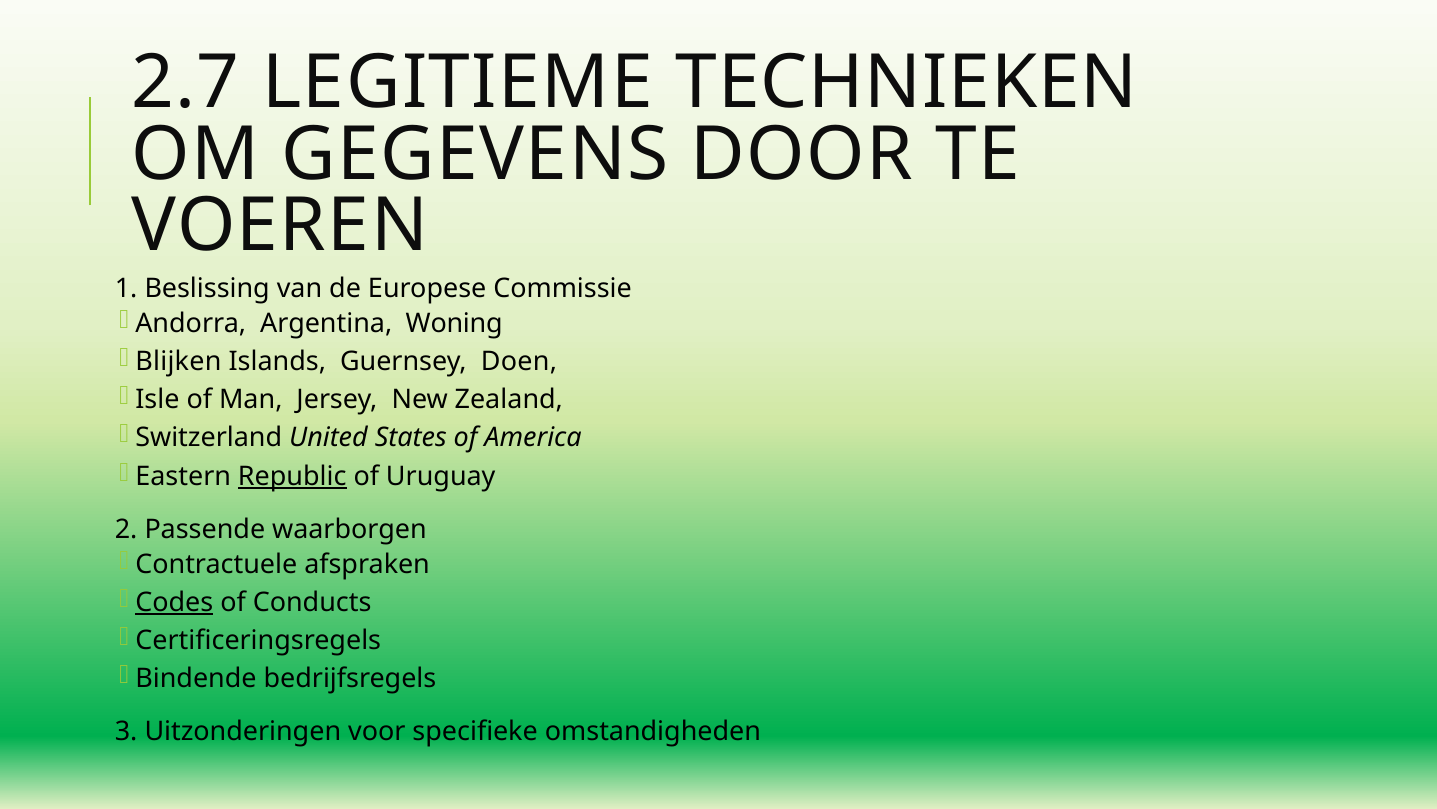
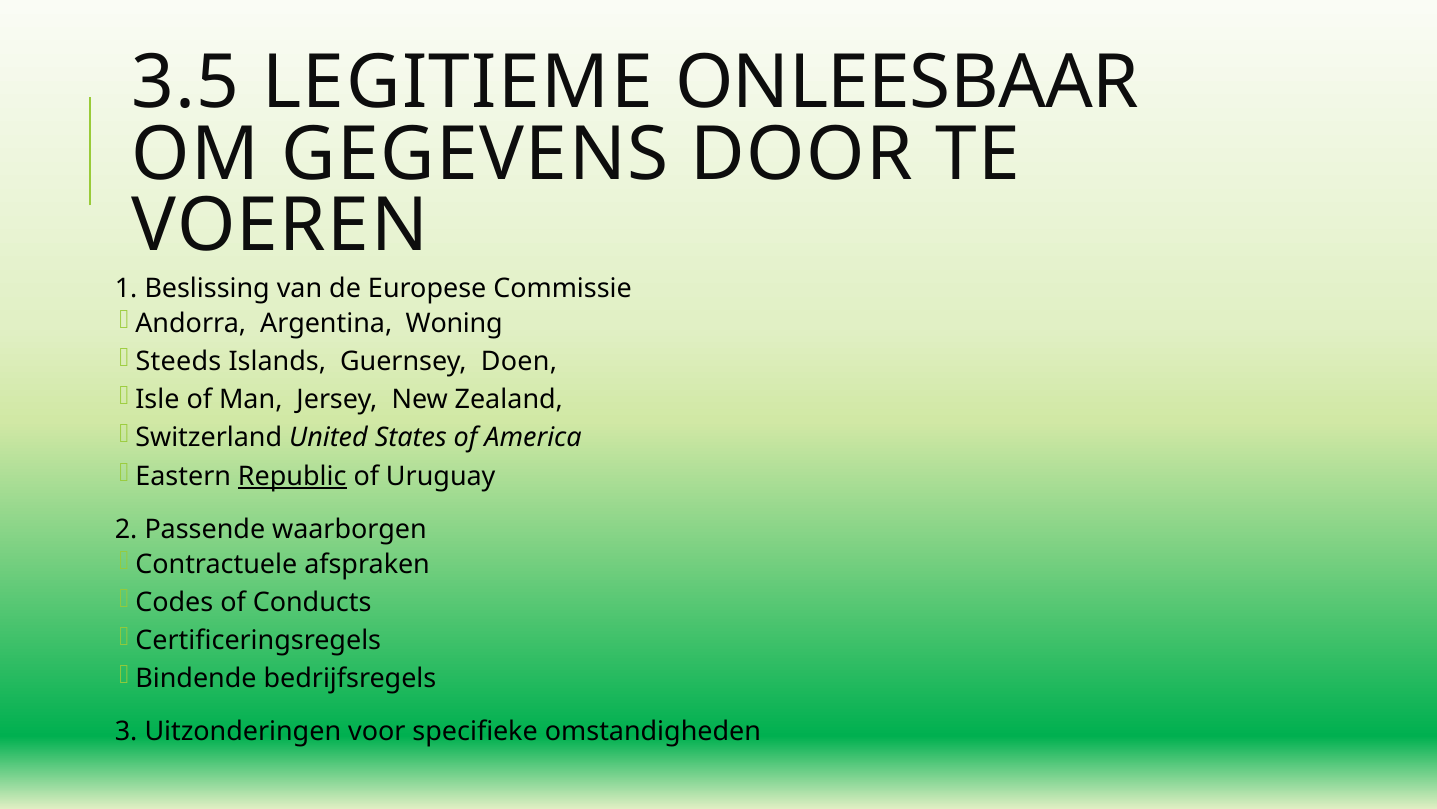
2.7: 2.7 -> 3.5 (185, 82)
TECHNIEKEN: TECHNIEKEN -> ONLEESBAAR (907, 82)
Blijken: Blijken -> Steeds (178, 361)
Codes underline: present -> none (174, 602)
